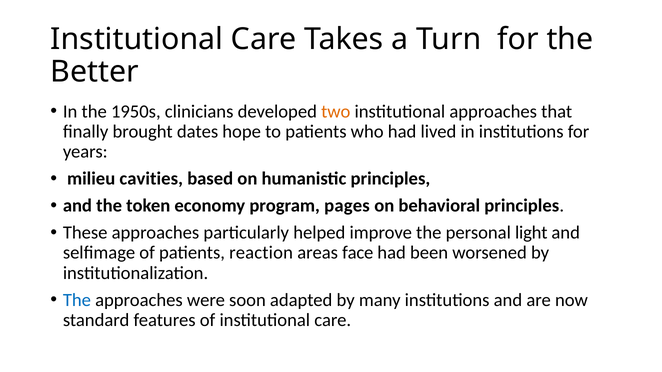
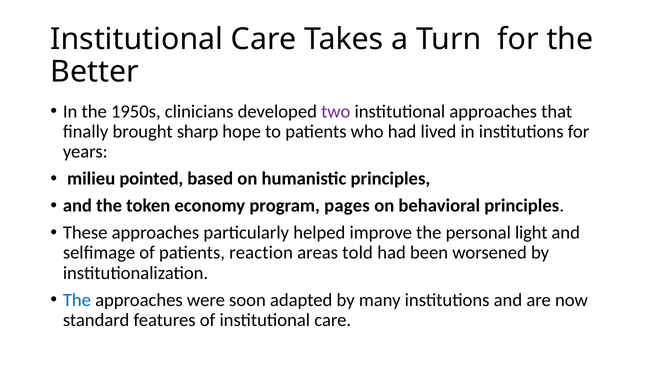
two colour: orange -> purple (336, 112)
dates: dates -> sharp (198, 132)
cavities: cavities -> pointed (151, 179)
face: face -> told (358, 253)
